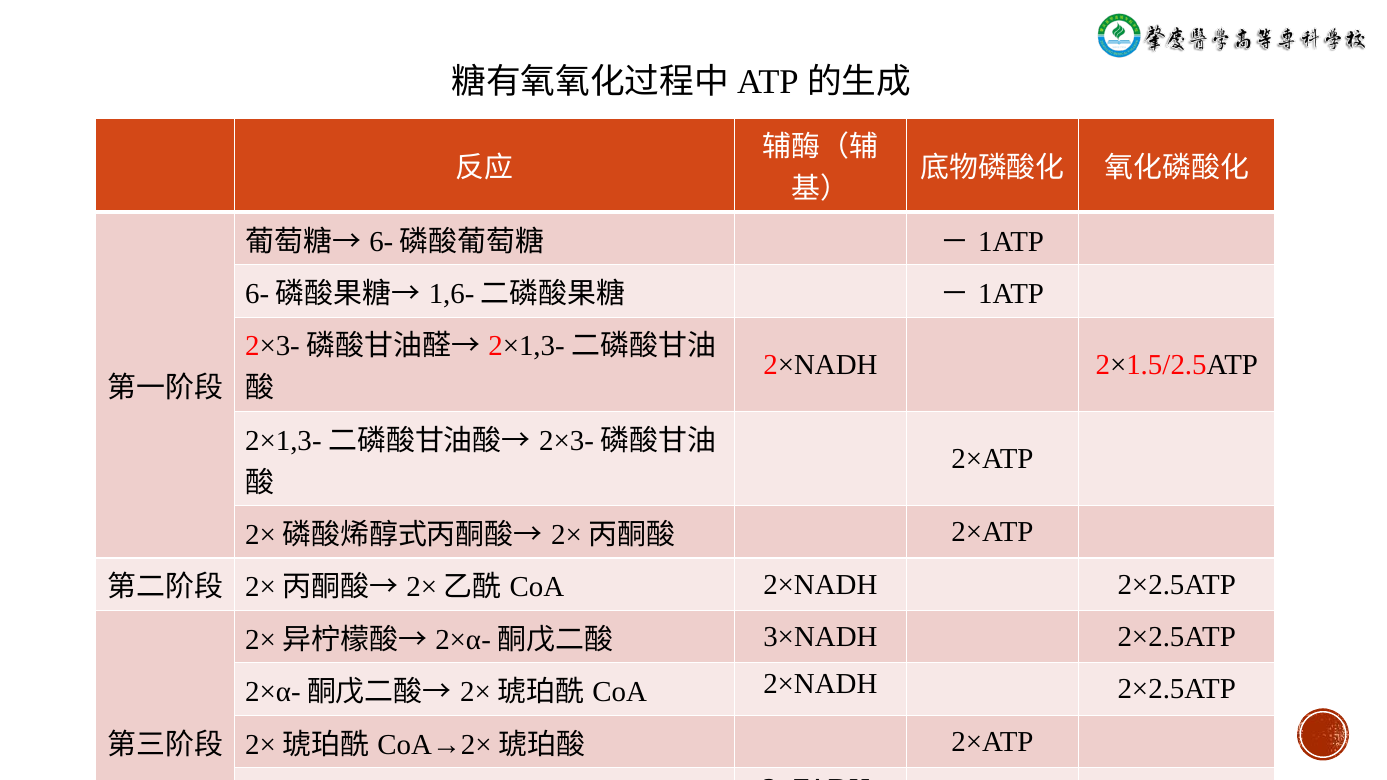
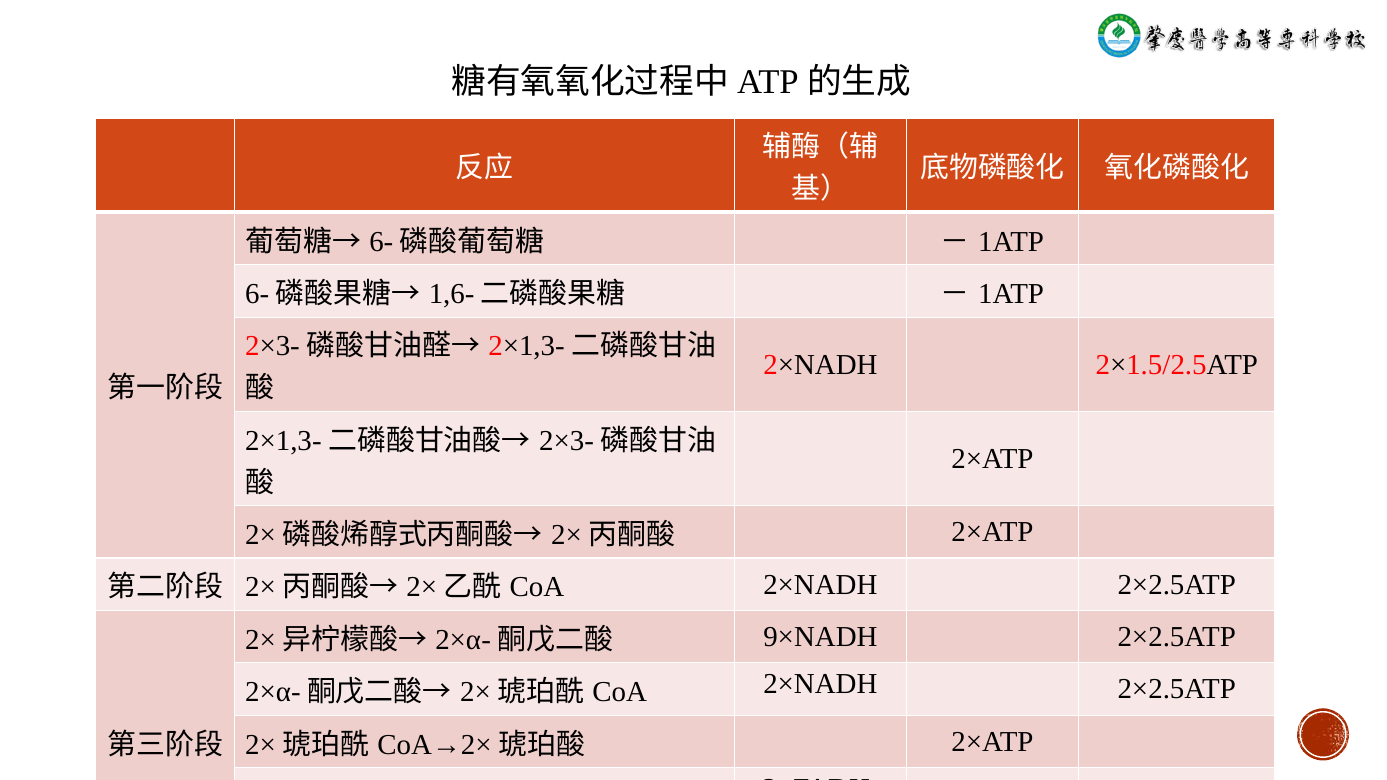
3×NADH: 3×NADH -> 9×NADH (820, 637)
